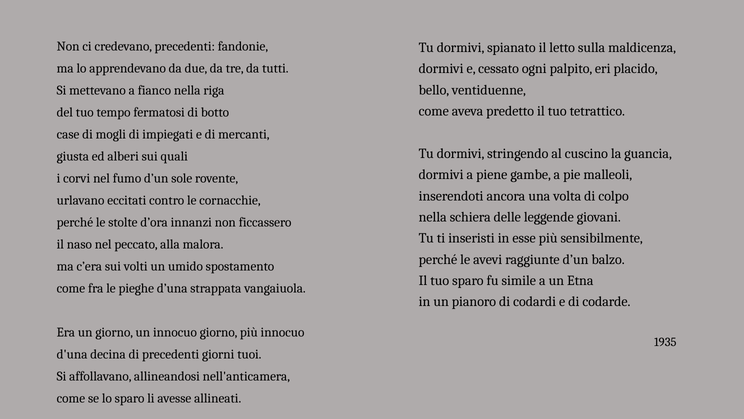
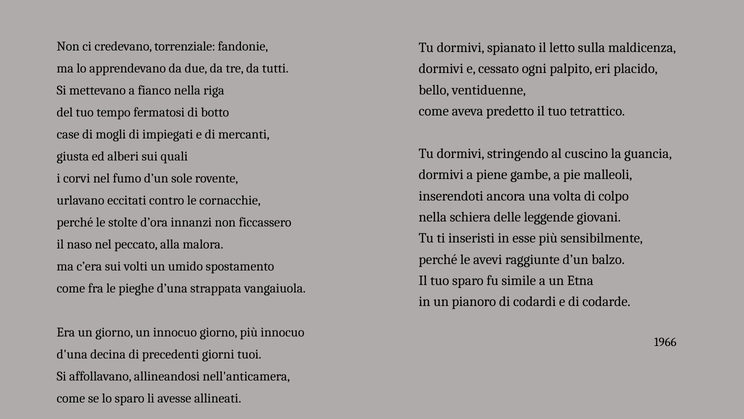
credevano precedenti: precedenti -> torrenziale (185, 46)
1935: 1935 -> 1966 (665, 342)
